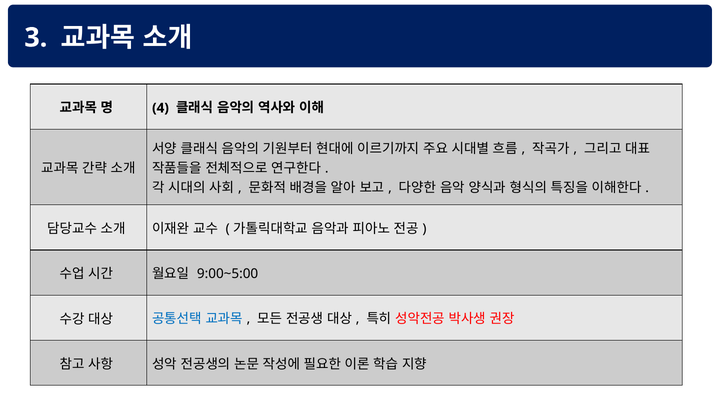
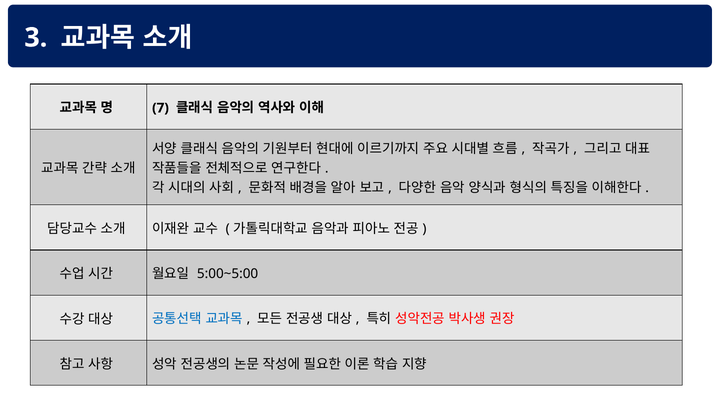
4: 4 -> 7 (160, 108)
9:00~5:00: 9:00~5:00 -> 5:00~5:00 (228, 274)
